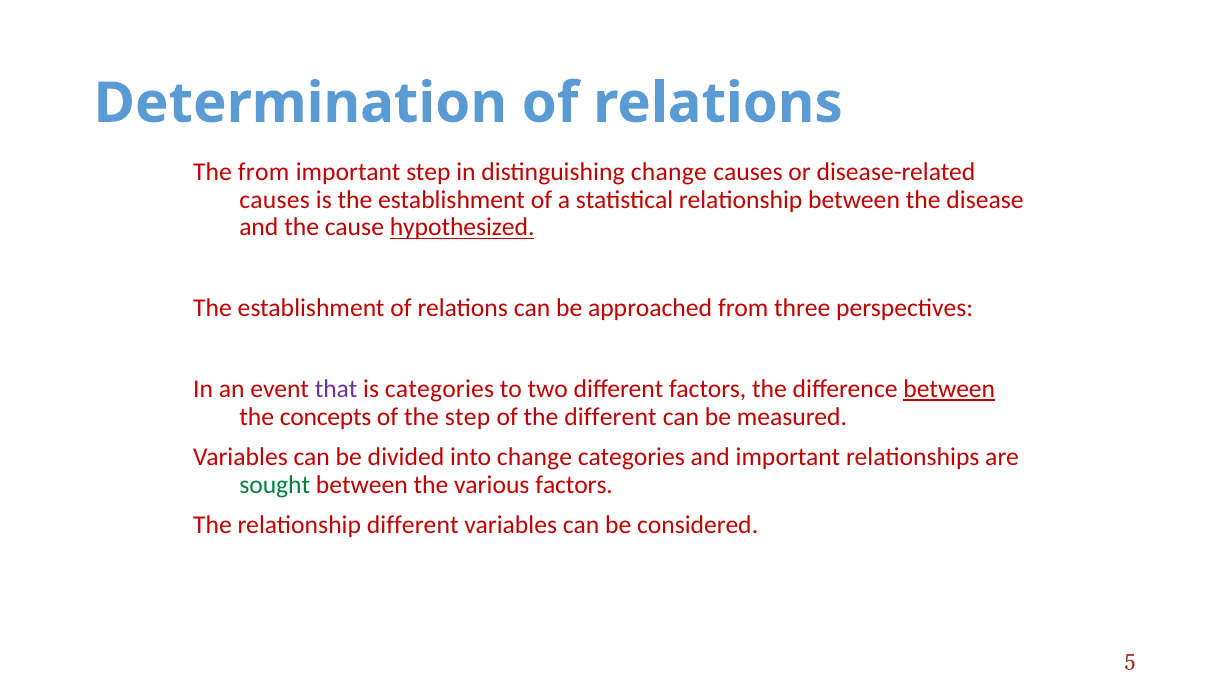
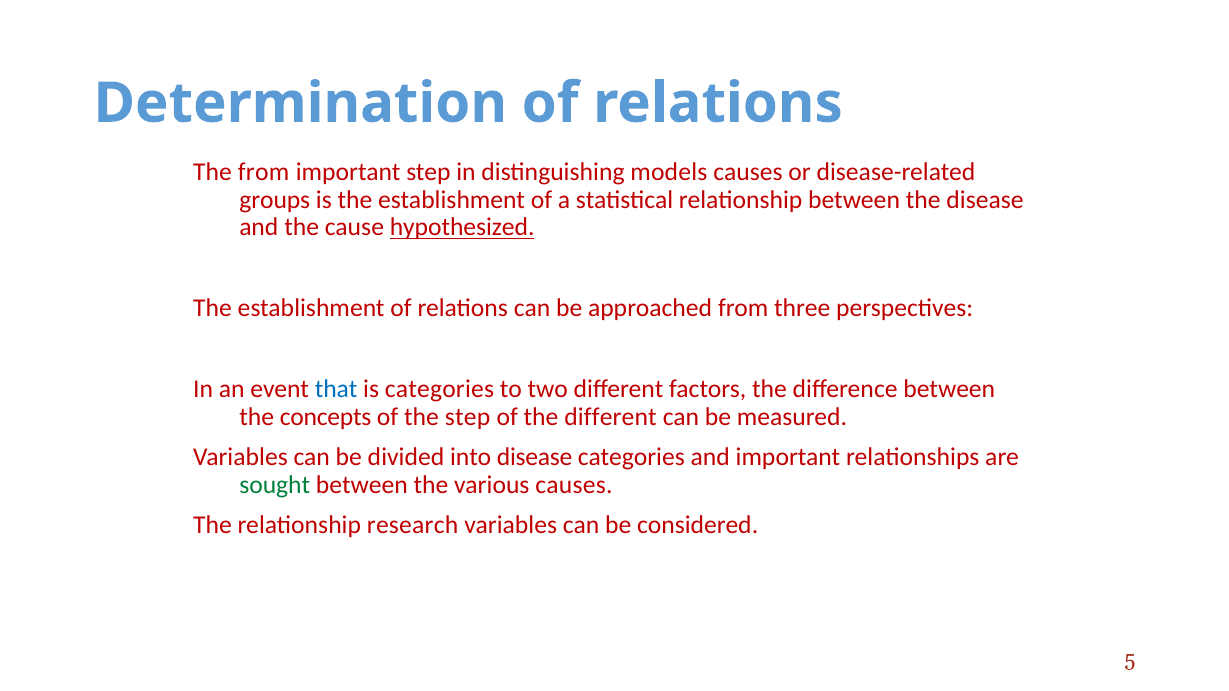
distinguishing change: change -> models (669, 172)
causes: causes -> groups (275, 200)
that colour: purple -> blue (336, 389)
between underline: present -> none (949, 389)
into change: change -> disease (535, 457)
various factors: factors -> causes (574, 485)
relationship different: different -> research (413, 526)
